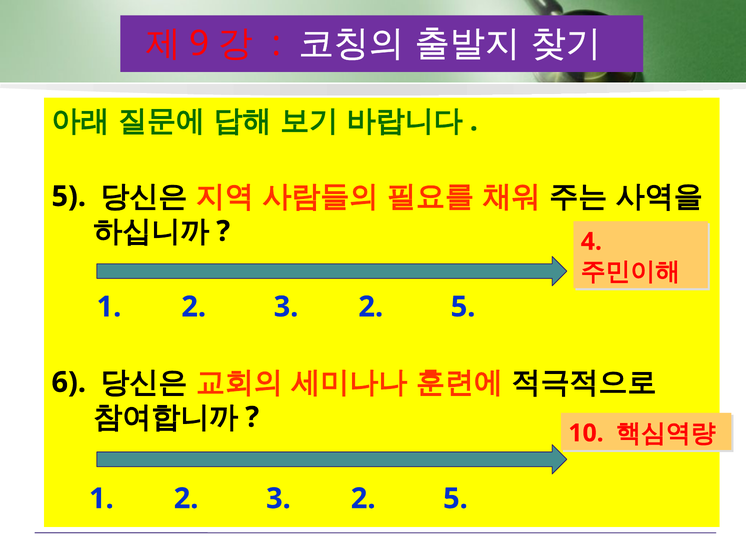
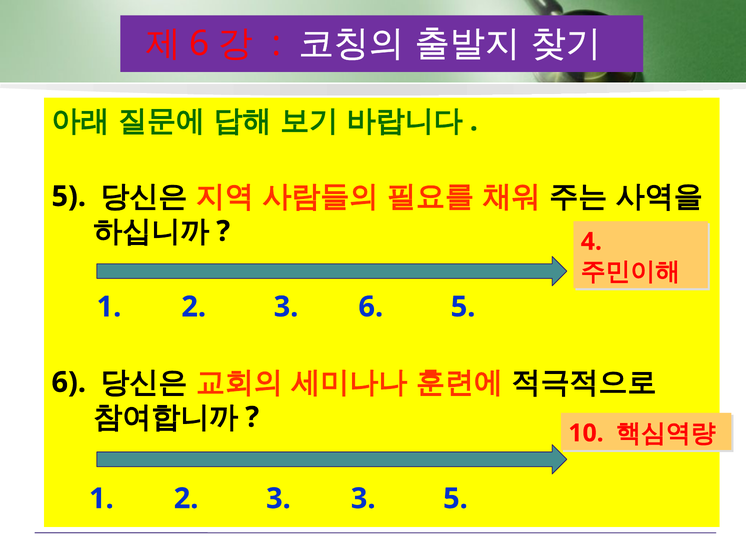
9: 9 -> 6 (199, 43)
2: 2 -> 6 (371, 307)
2: 2 -> 3 (363, 498)
